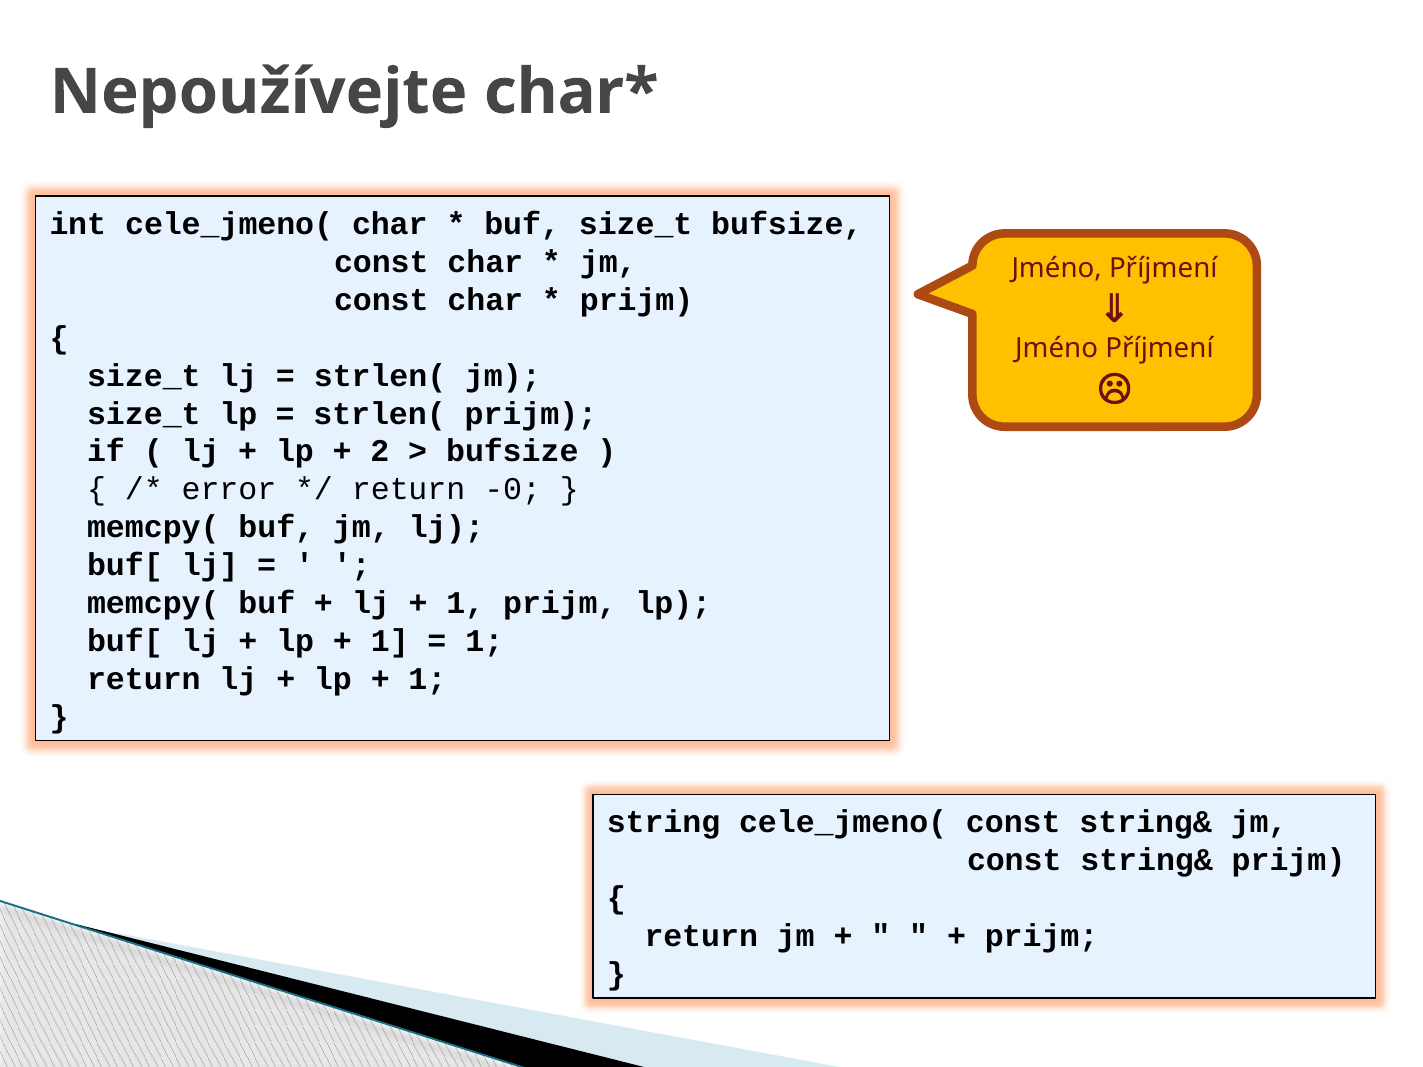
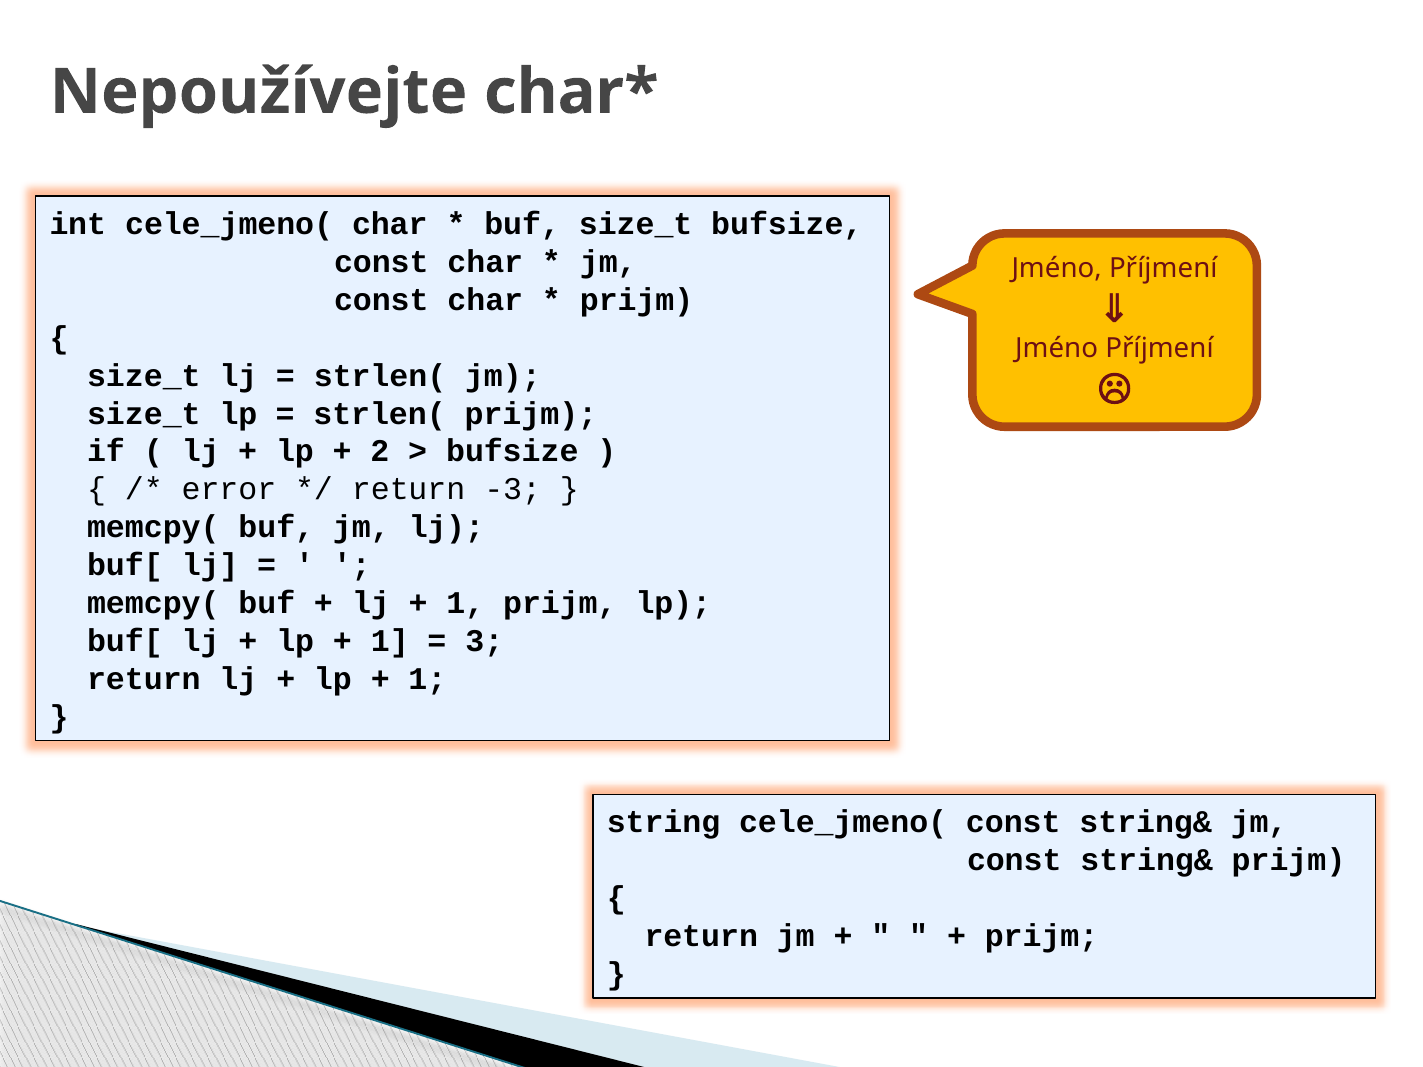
-0: -0 -> -3 (513, 490)
1: 1 -> 3 (484, 641)
